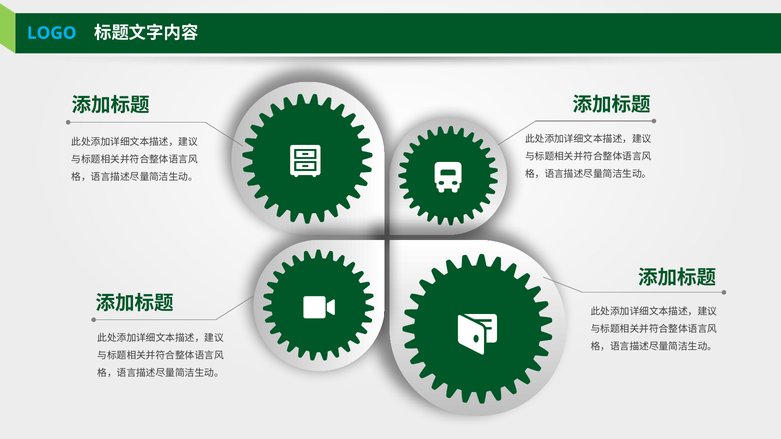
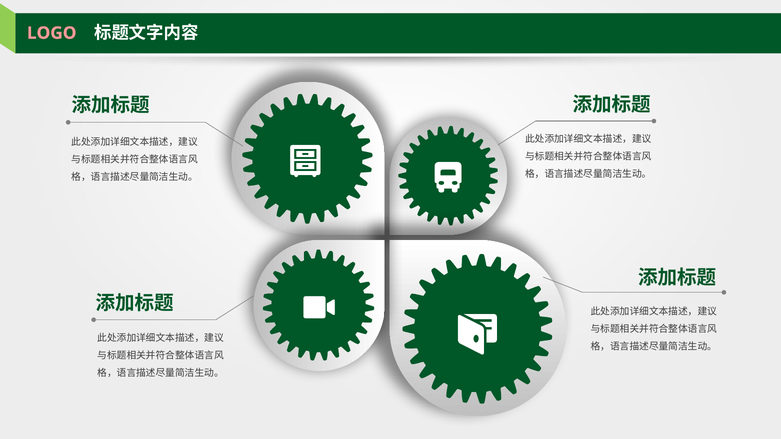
LOGO colour: light blue -> pink (52, 33)
